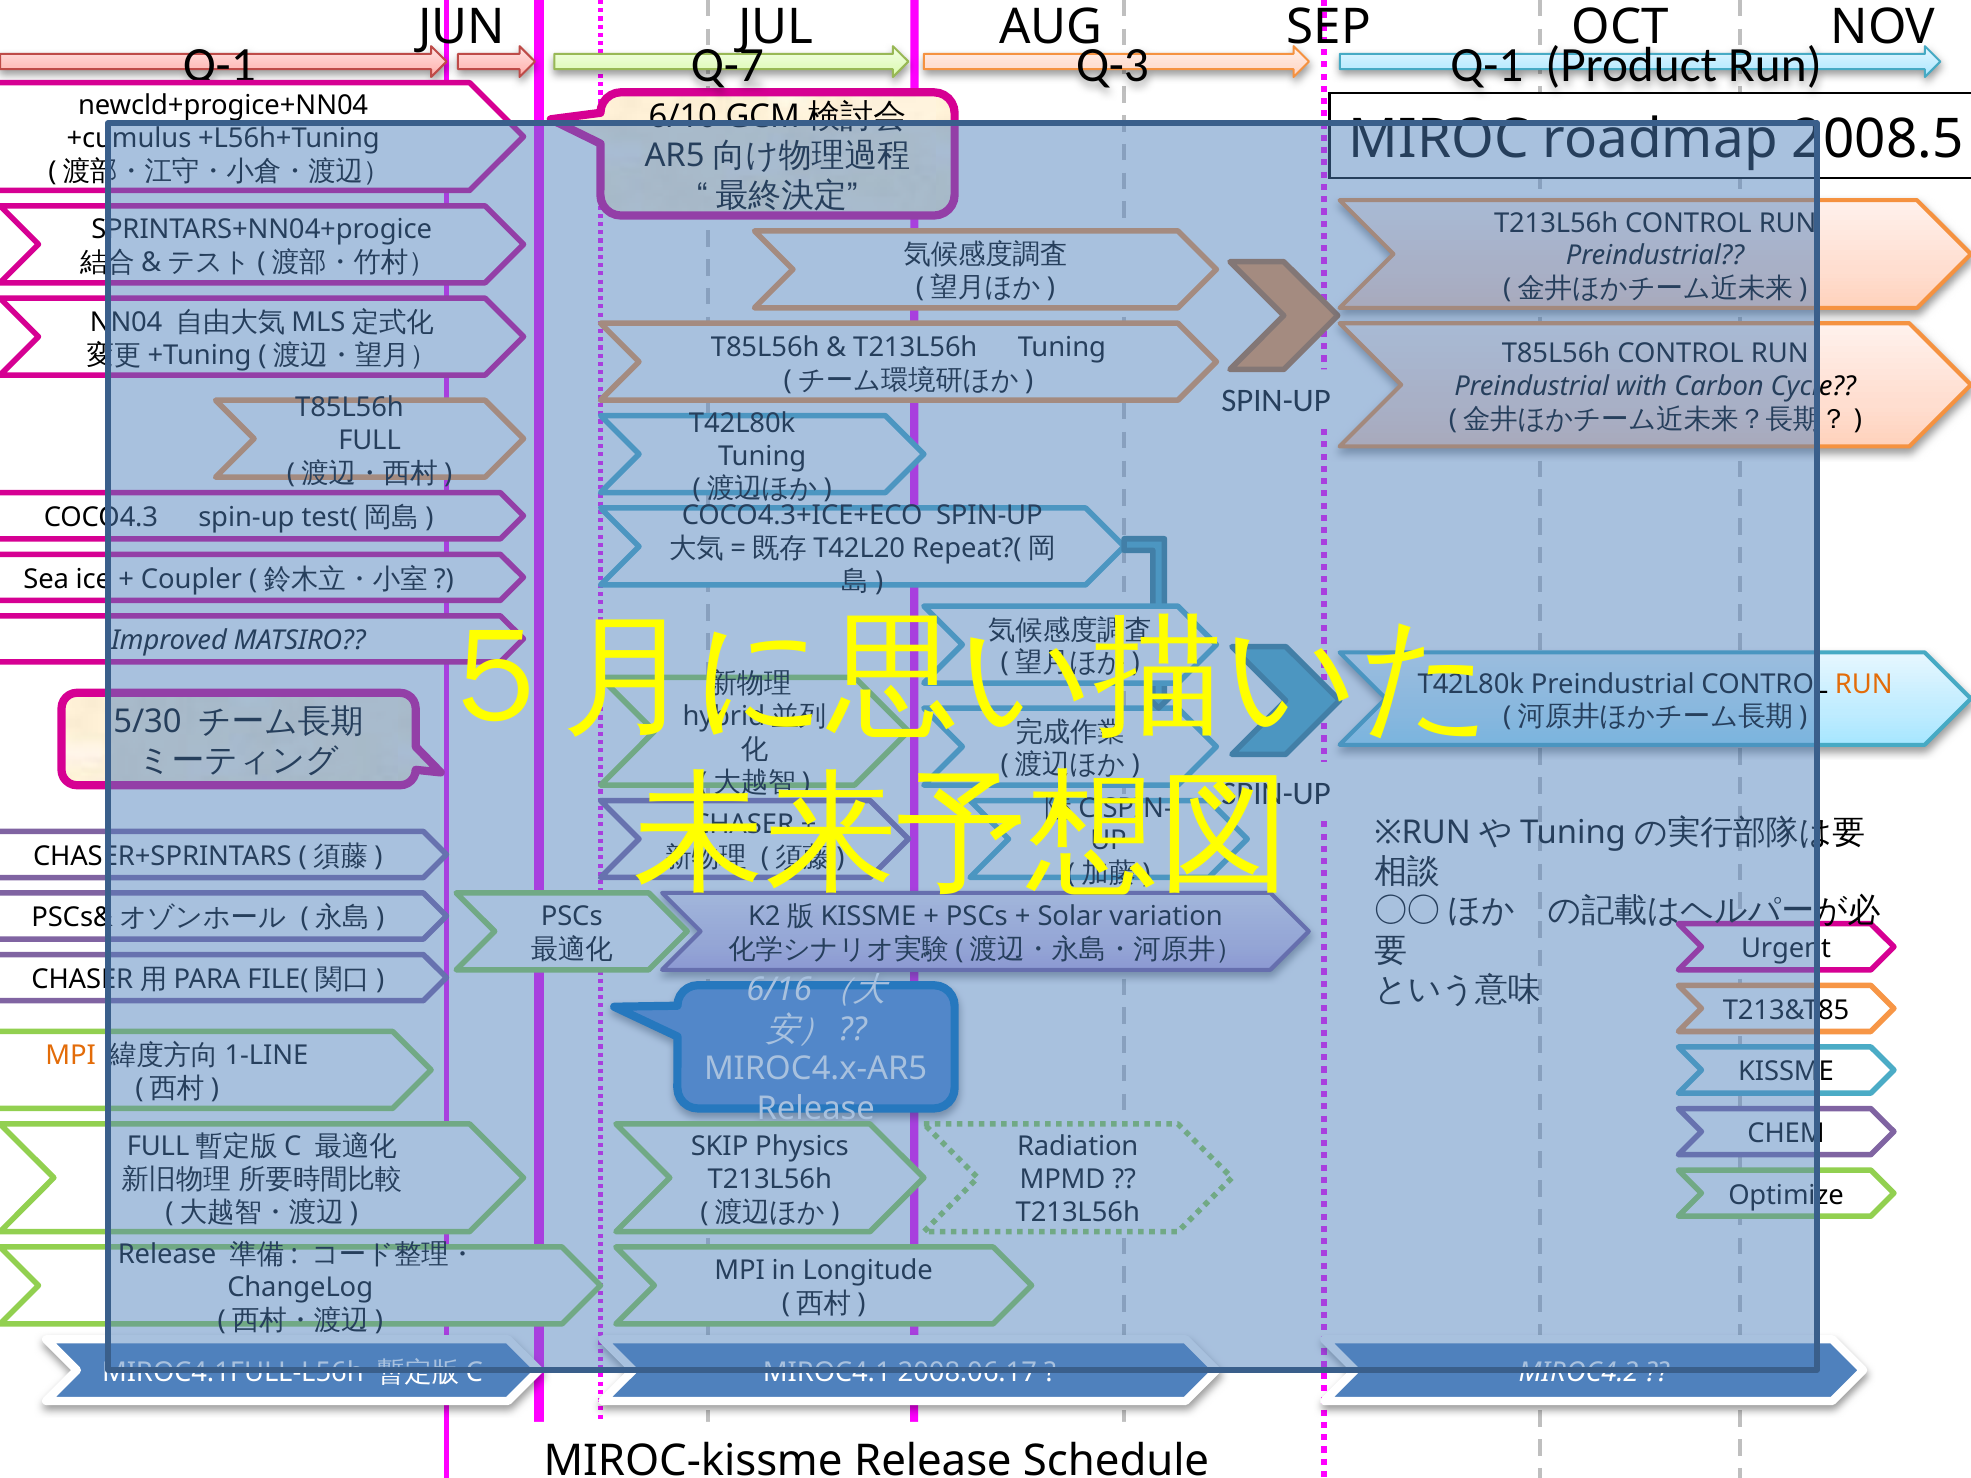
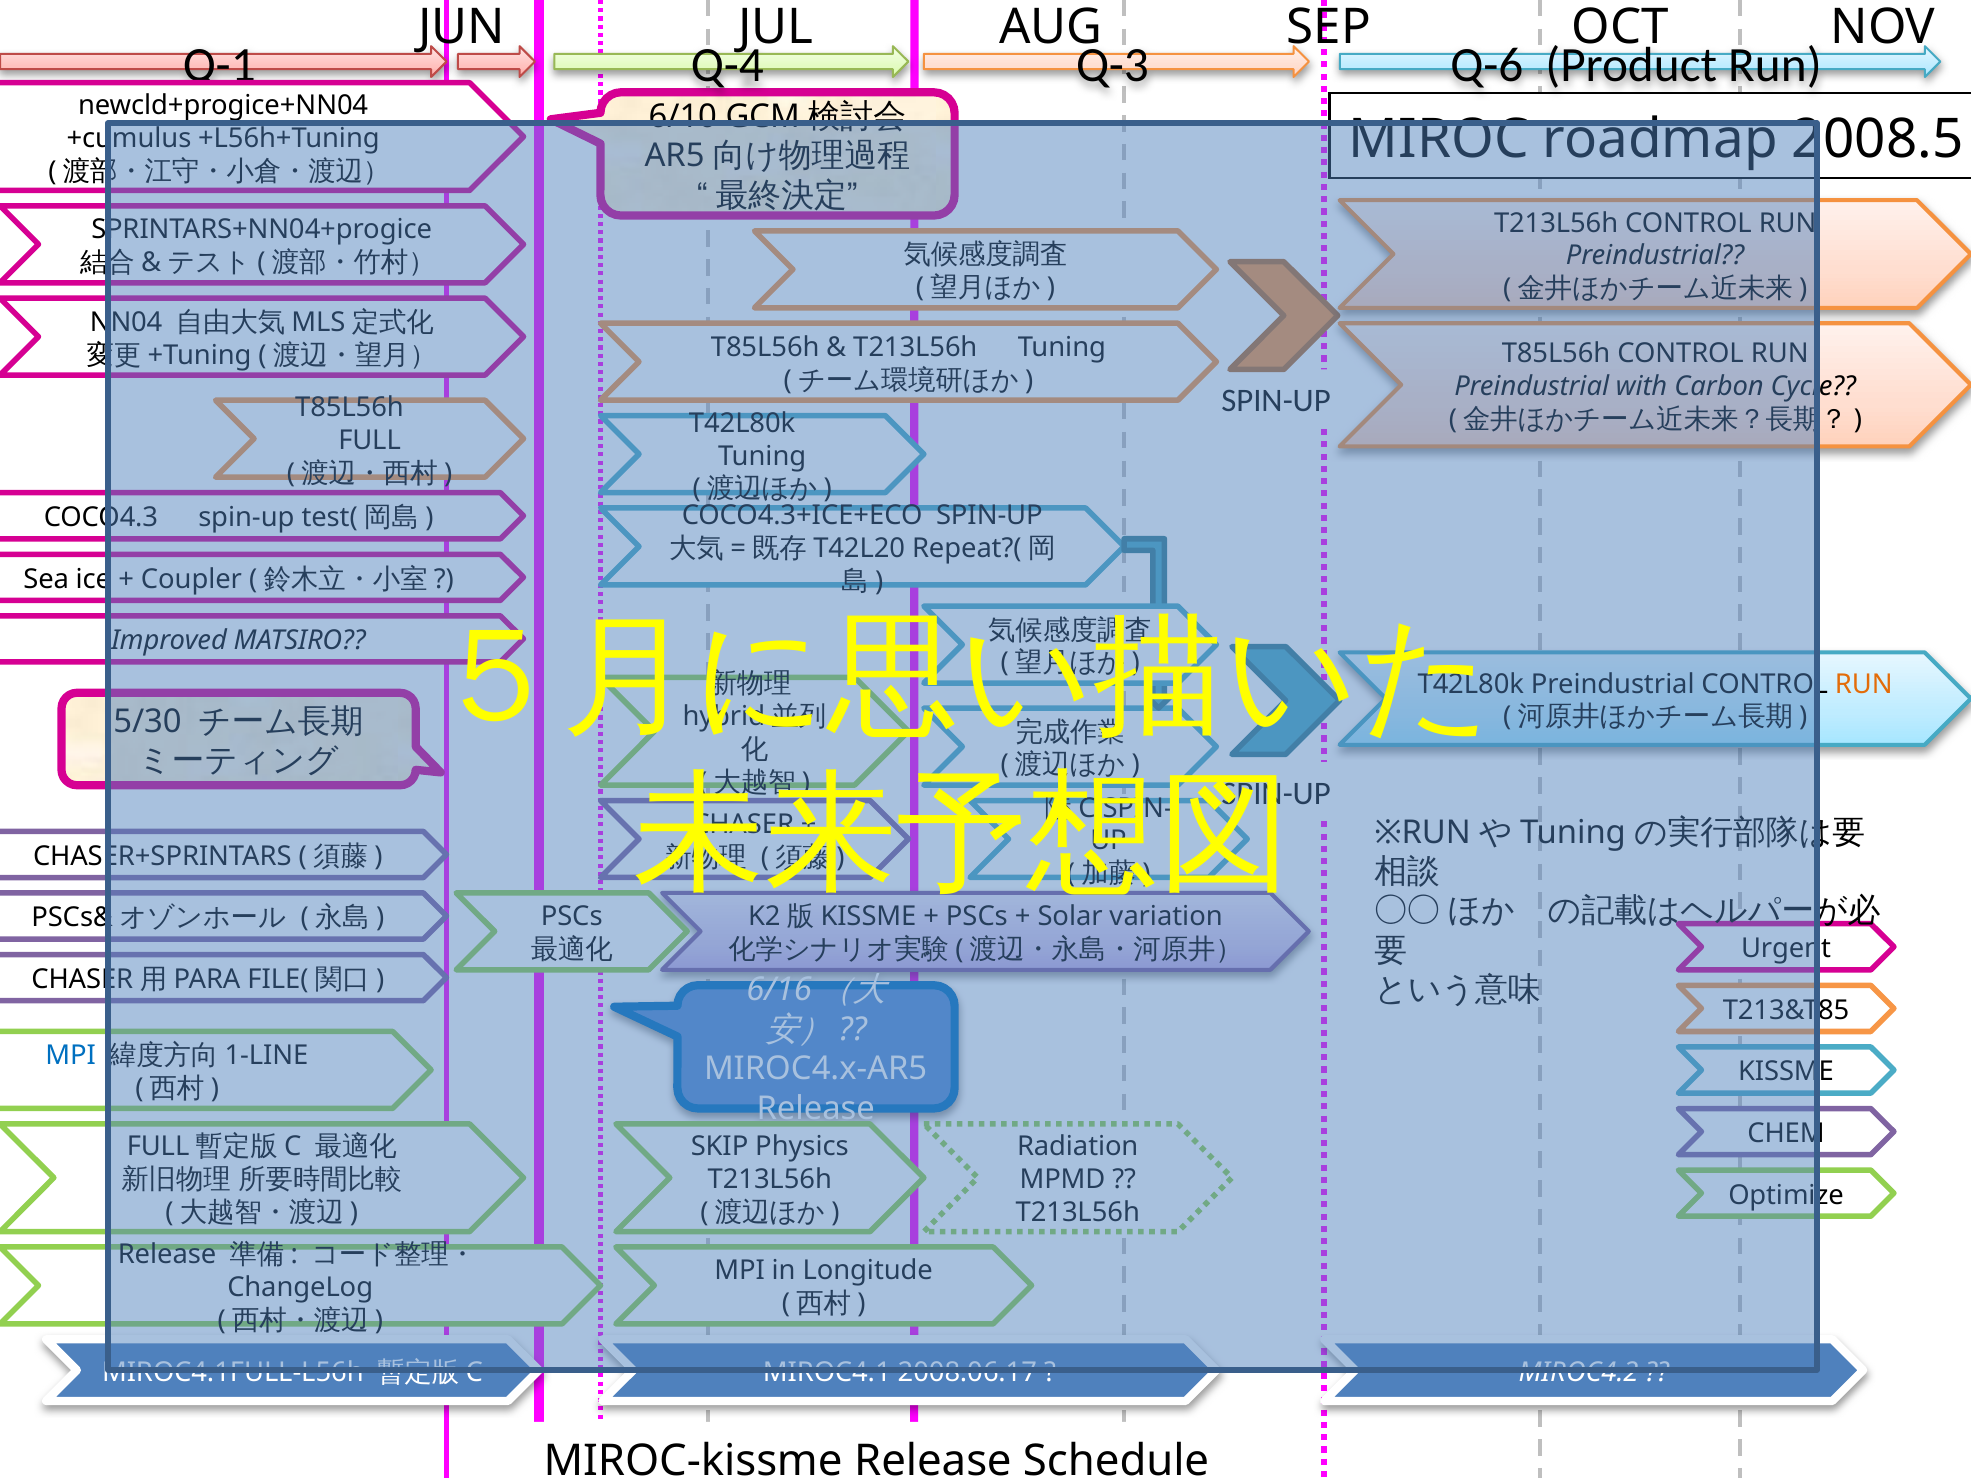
Q-7: Q-7 -> Q-4 (727, 65)
Q-3 Q-1: Q-1 -> Q-6 (1487, 65)
MPI colour: orange -> blue (71, 1056)
